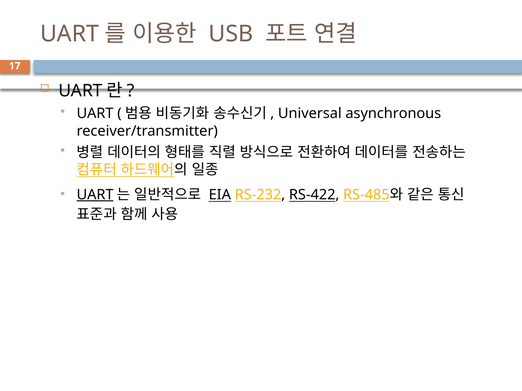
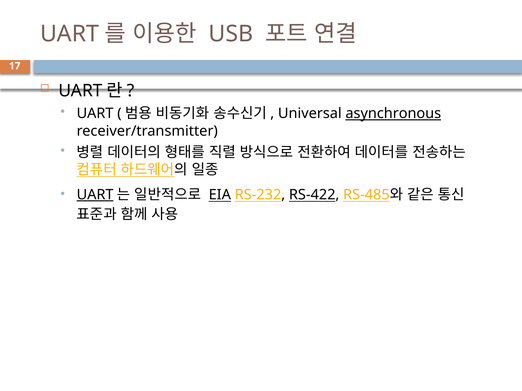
asynchronous underline: none -> present (393, 114)
